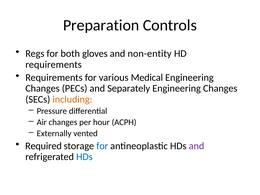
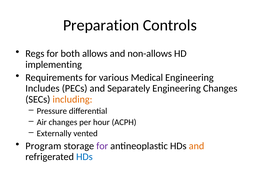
gloves: gloves -> allows (95, 54)
non-entity: non-entity -> non-allows (150, 54)
requirements: requirements -> implementing (54, 64)
Changes: Changes -> Includes (42, 88)
Required: Required -> Program (43, 146)
for colour: blue -> purple (102, 146)
and colour: purple -> orange (197, 146)
